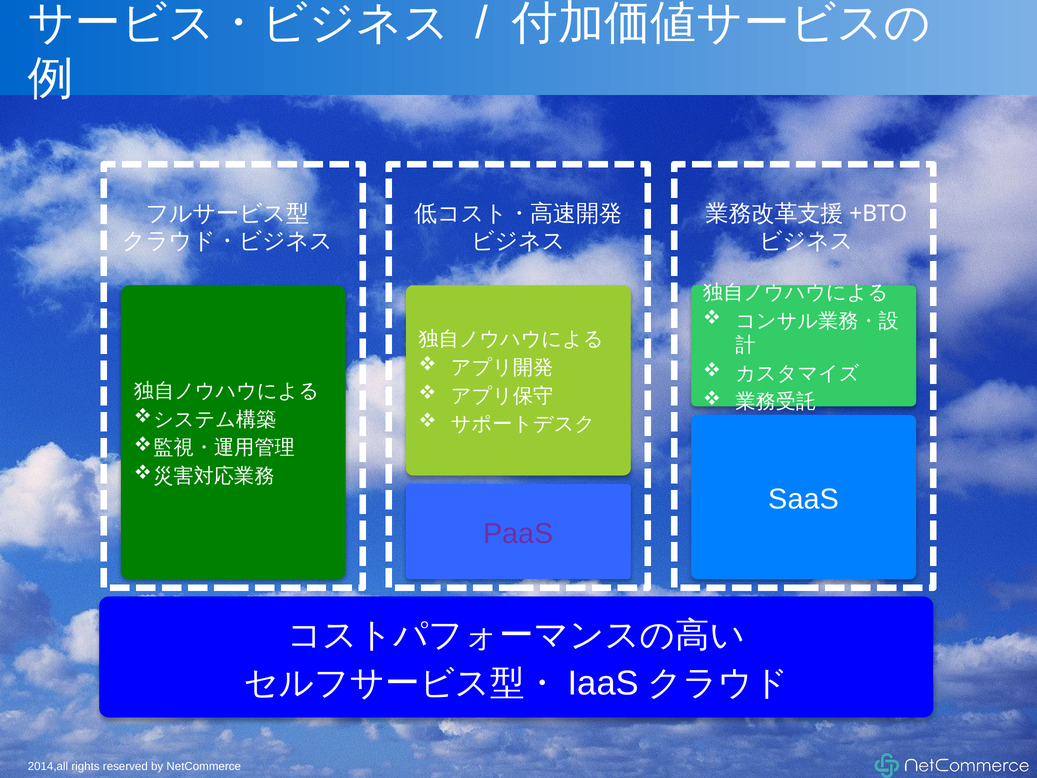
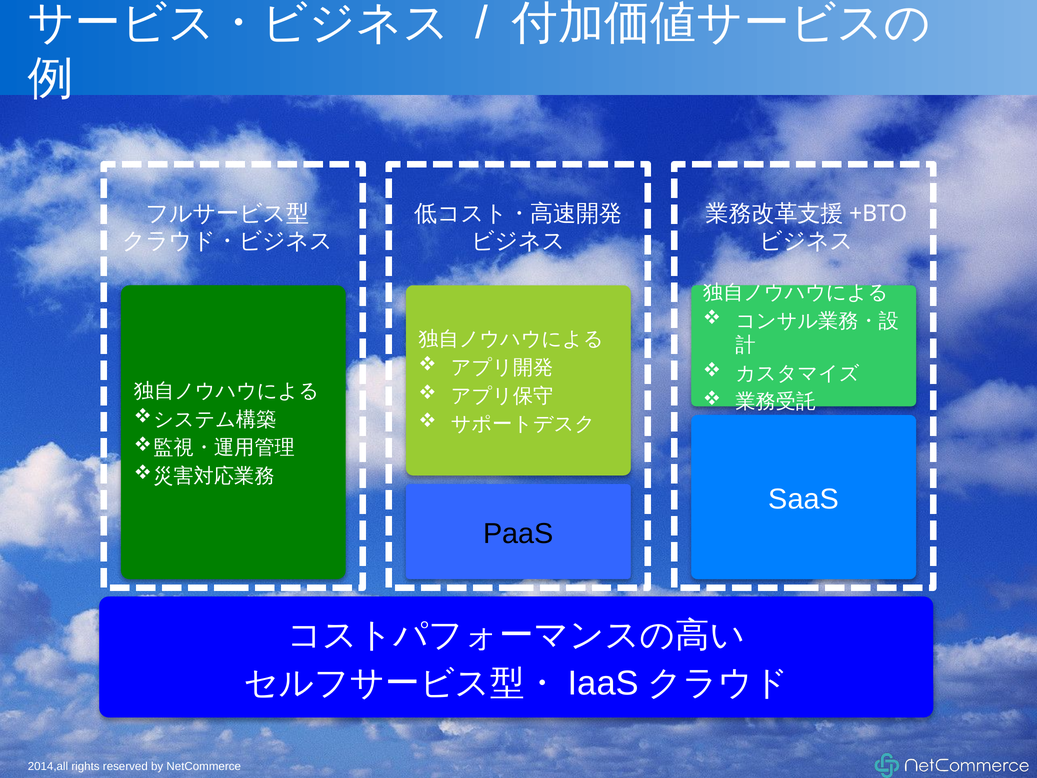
PaaS colour: purple -> black (518, 533)
